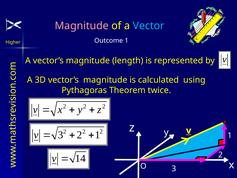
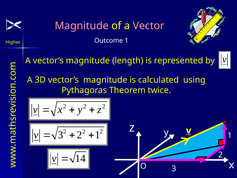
Vector colour: light blue -> pink (149, 26)
